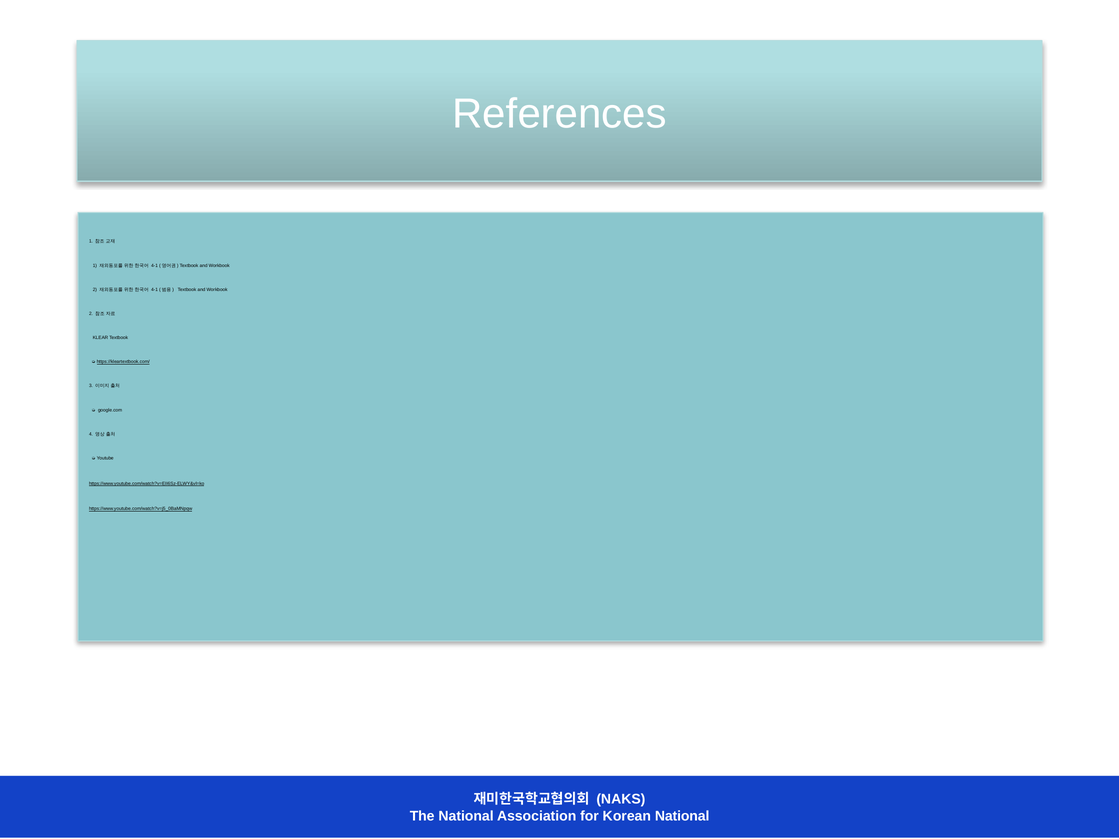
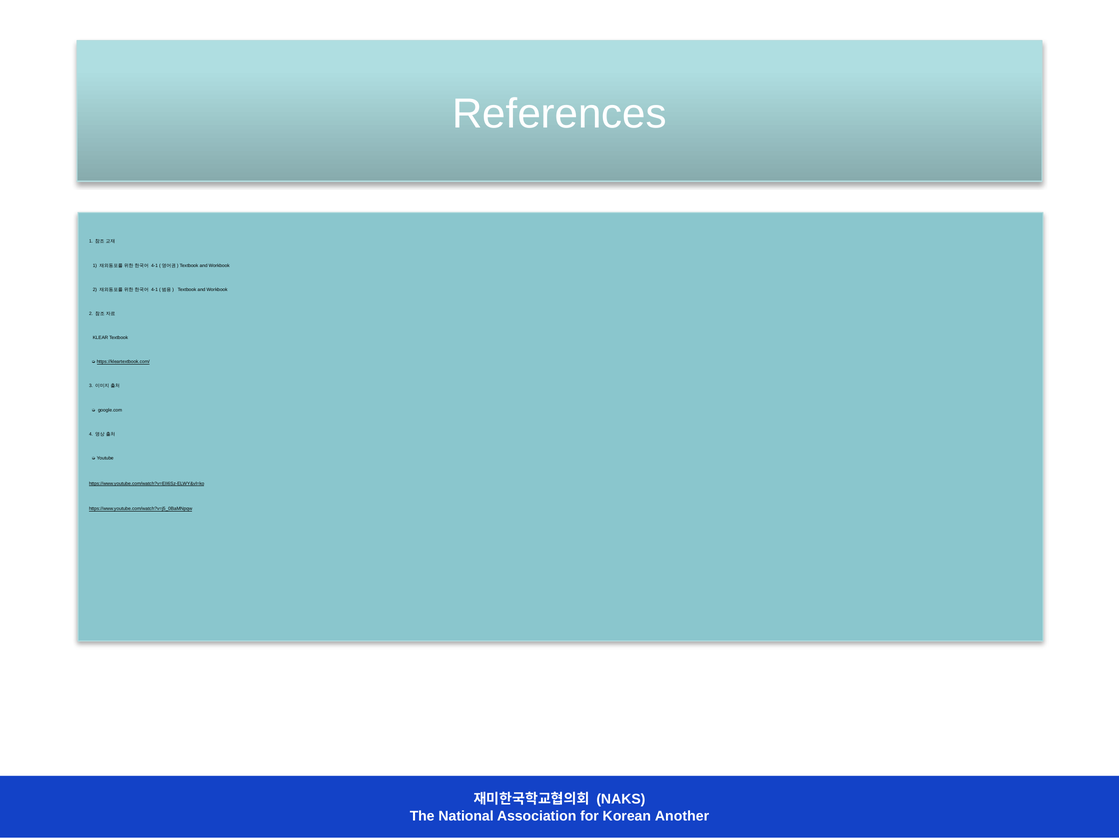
Korean National: National -> Another (682, 816)
